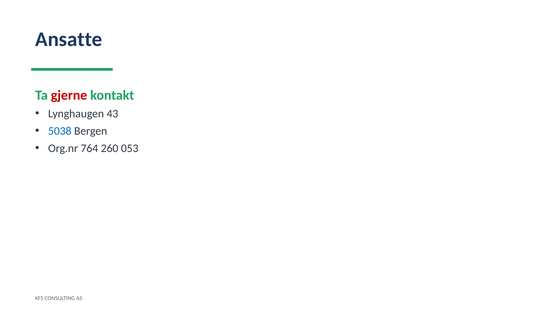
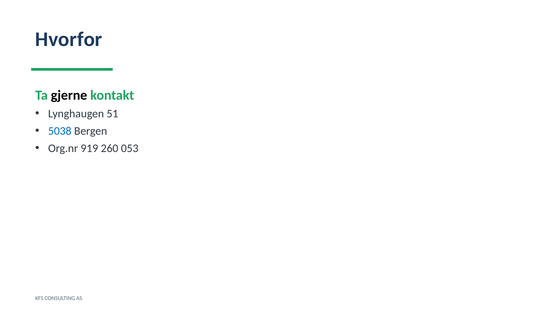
Ansatte: Ansatte -> Hvorfor (69, 39)
gjerne colour: red -> black (69, 95)
43: 43 -> 51 (112, 114)
764: 764 -> 919 (89, 148)
